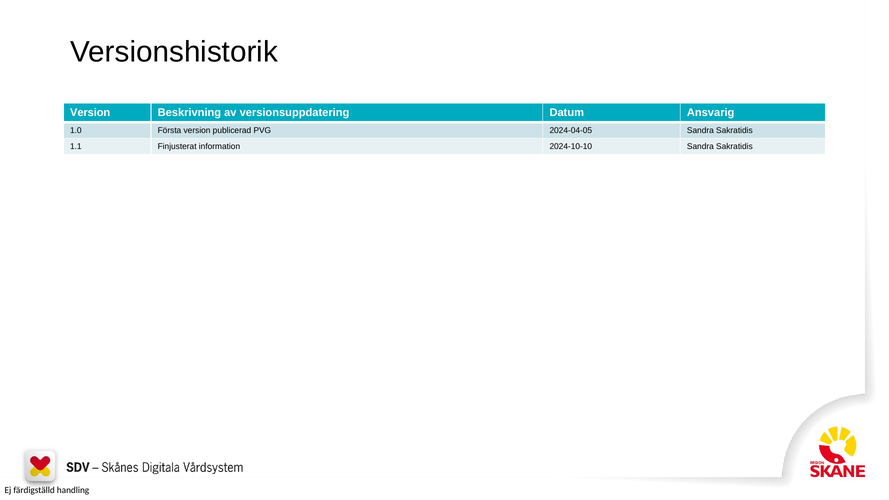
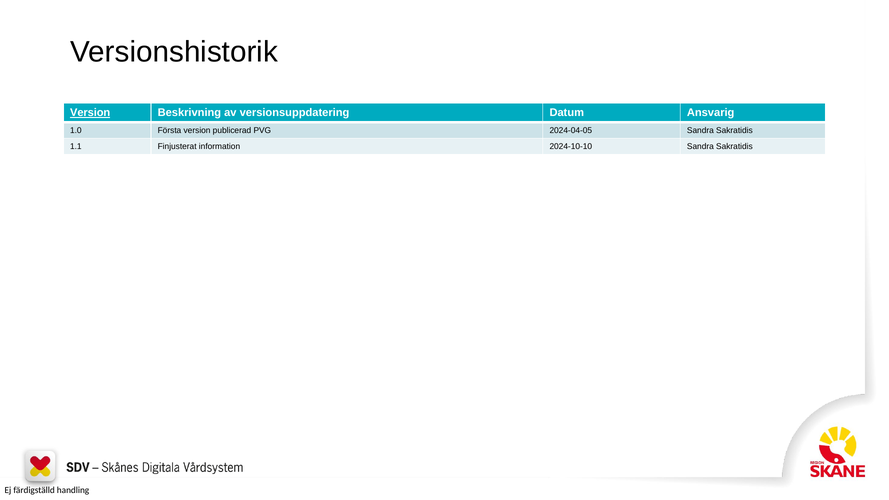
Version underline: none -> present (90, 113)
